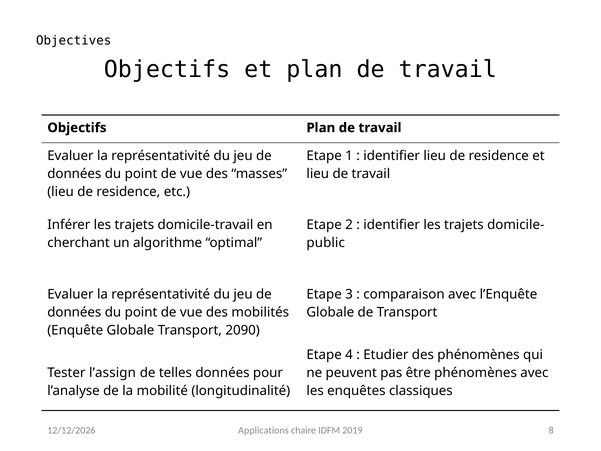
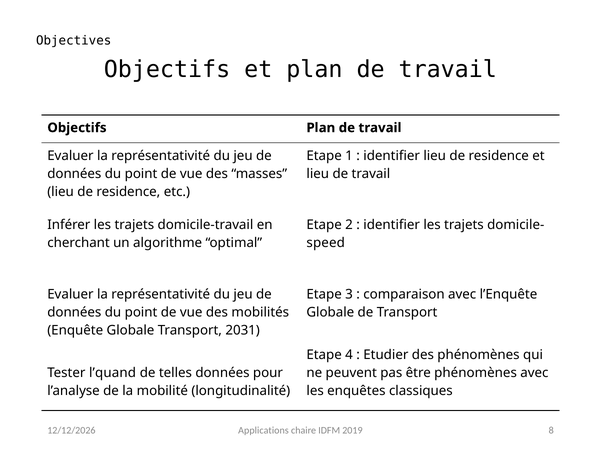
public: public -> speed (326, 243)
2090: 2090 -> 2031 (243, 330)
l’assign: l’assign -> l’quand (113, 373)
